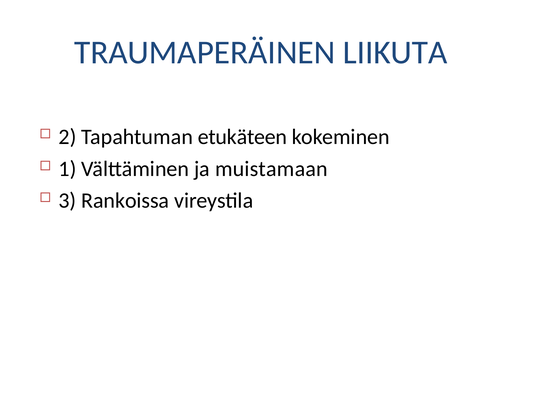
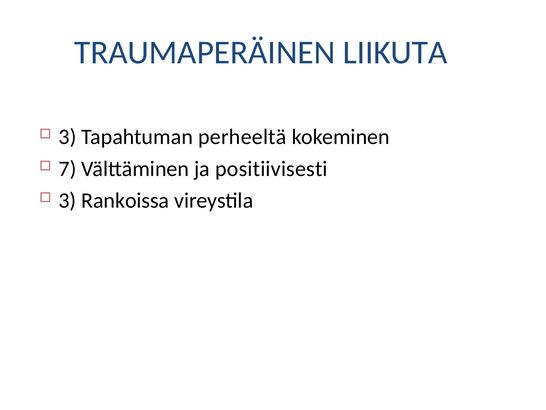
2: 2 -> 3 (67, 137)
etukäteen: etukäteen -> perheeltä (242, 137)
1: 1 -> 7 (67, 169)
muistamaan: muistamaan -> positiivisesti (271, 169)
